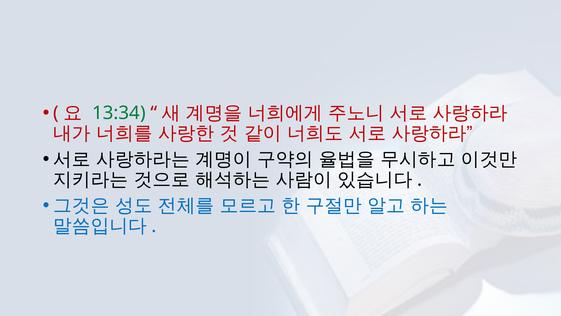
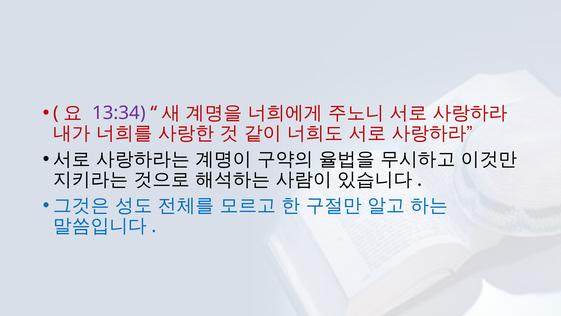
13:34 colour: green -> purple (119, 113)
